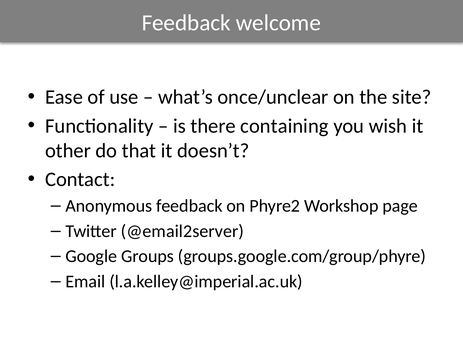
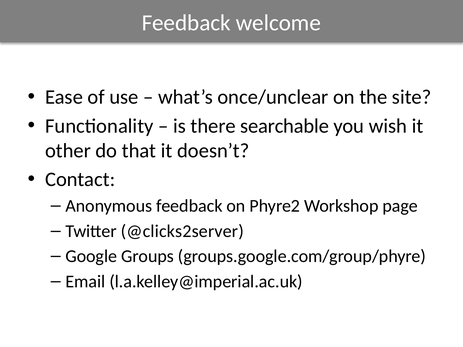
containing: containing -> searchable (285, 126)
@email2server: @email2server -> @clicks2server (182, 231)
